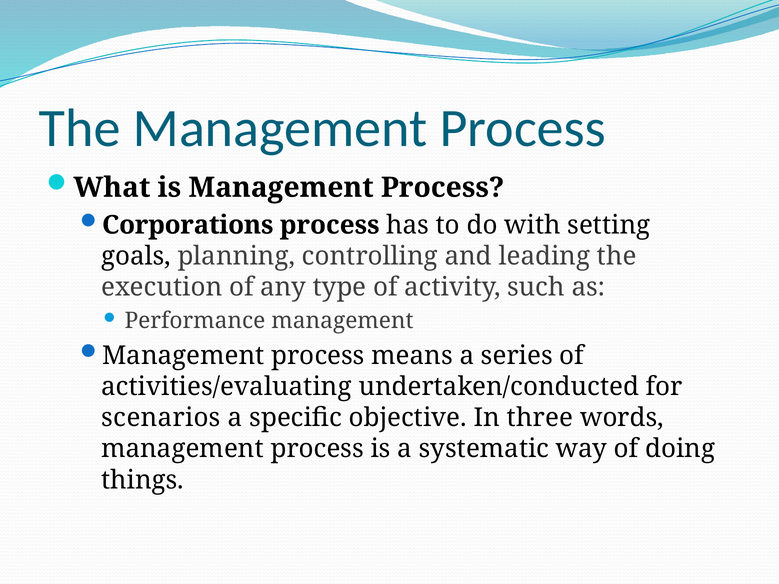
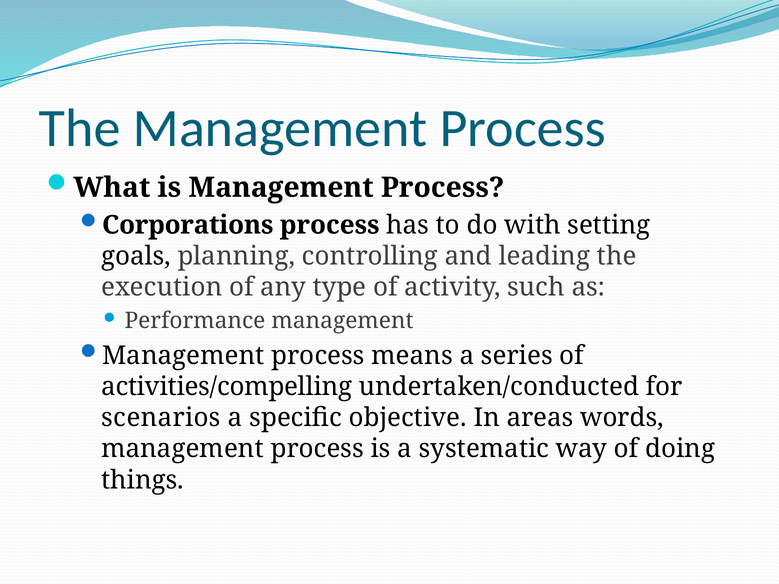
activities/evaluating: activities/evaluating -> activities/compelling (227, 387)
three: three -> areas (540, 418)
